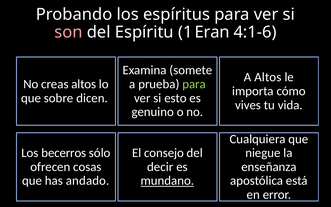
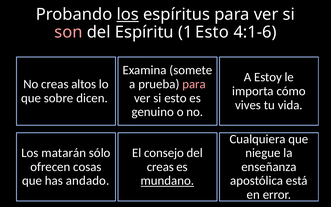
los underline: none -> present (128, 14)
1 Eran: Eran -> Esto (212, 32)
A Altos: Altos -> Estoy (268, 77)
para colour: light green -> pink (194, 84)
becerros: becerros -> matarán (64, 153)
decir: decir -> creas (160, 167)
